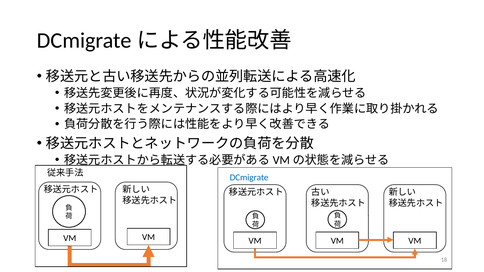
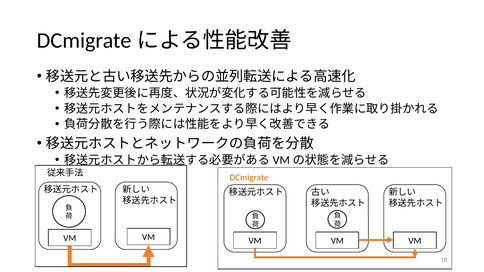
DCmigrate colour: blue -> orange (249, 178)
